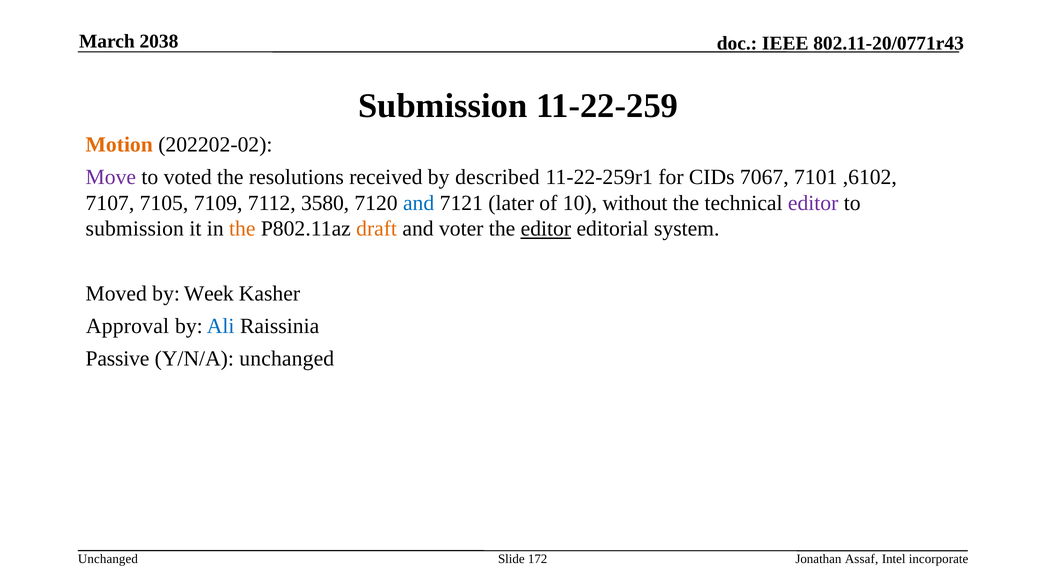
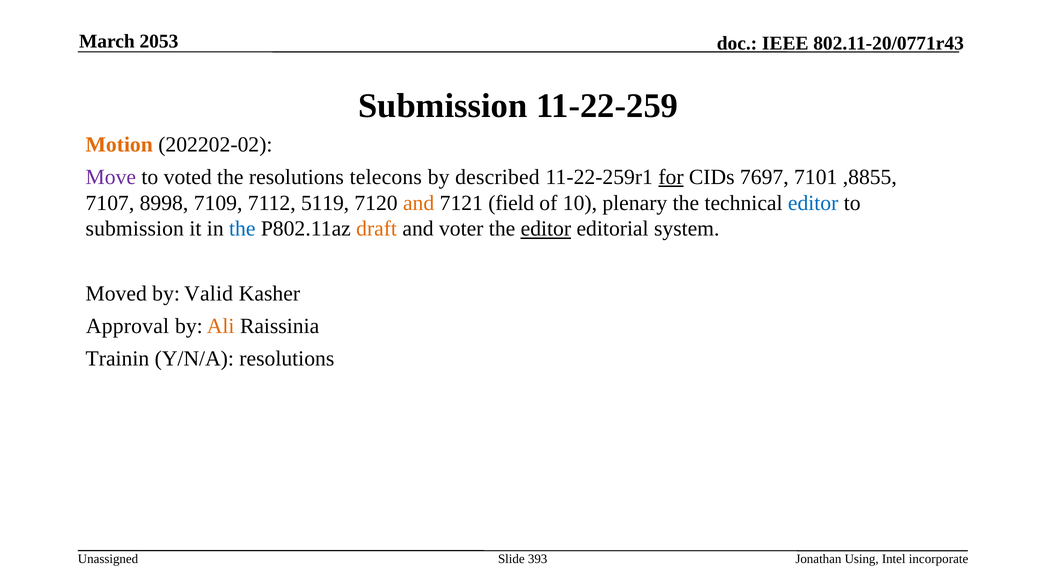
2038: 2038 -> 2053 (159, 41)
received: received -> telecons (386, 177)
for underline: none -> present (671, 177)
7067: 7067 -> 7697 (764, 177)
,6102: ,6102 -> ,8855 (870, 177)
7105: 7105 -> 8998 (164, 203)
3580: 3580 -> 5119 (325, 203)
and colour: blue -> orange (419, 203)
later: later -> field (511, 203)
without: without -> plenary (635, 203)
editor colour: purple -> blue (813, 203)
the colour: orange -> blue (242, 229)
Week: Week -> Valid (209, 294)
Ali colour: blue -> orange (221, 326)
Passive: Passive -> Trainin (117, 359)
Y/N/A unchanged: unchanged -> resolutions (287, 359)
Unchanged: Unchanged -> Unassigned (108, 559)
172: 172 -> 393 (538, 559)
Assaf: Assaf -> Using (862, 559)
